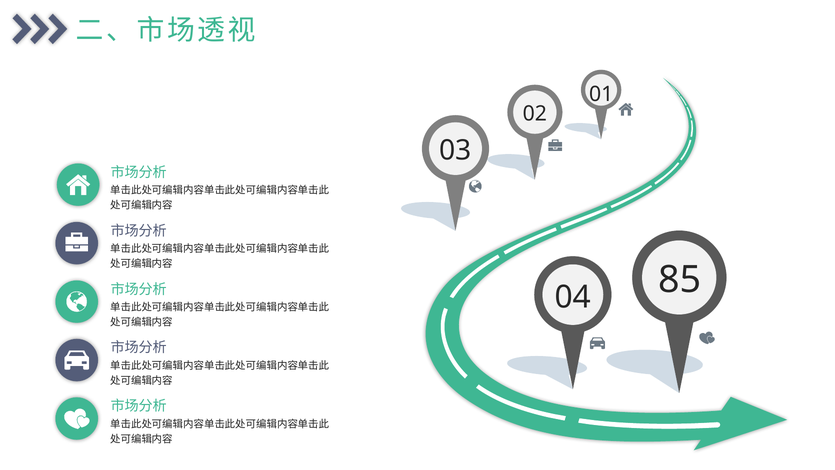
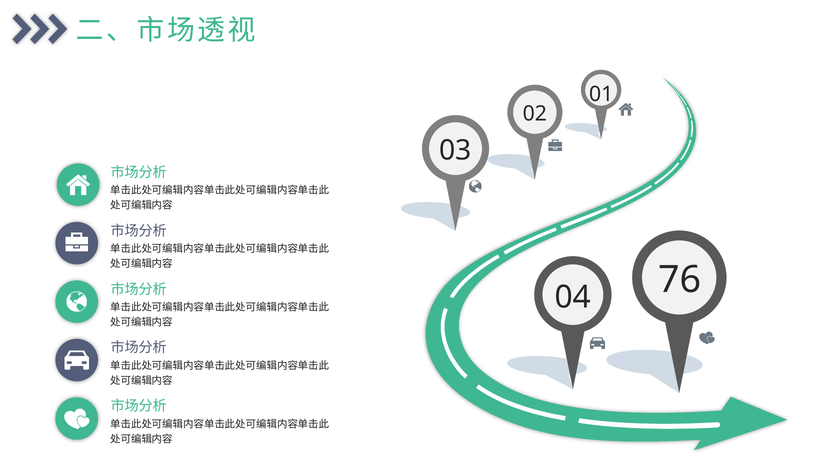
85: 85 -> 76 (680, 279)
